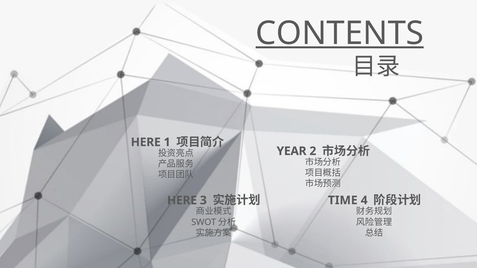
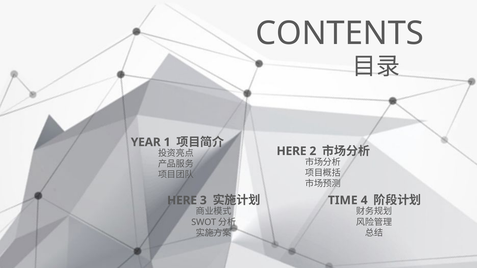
CONTENTS underline: present -> none (340, 33)
HERE: HERE -> YEAR (146, 142)
YEAR: YEAR -> HERE (292, 151)
